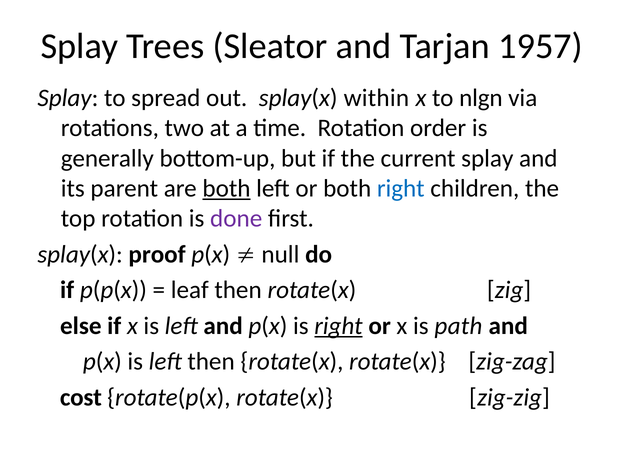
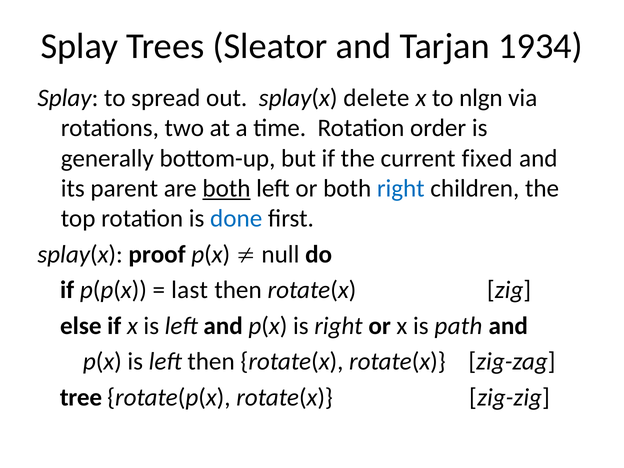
1957: 1957 -> 1934 (541, 46)
within: within -> delete (376, 98)
current splay: splay -> fixed (487, 158)
done colour: purple -> blue (236, 219)
leaf: leaf -> last (190, 290)
right underline: present -> none (338, 326)
cost: cost -> tree (81, 397)
